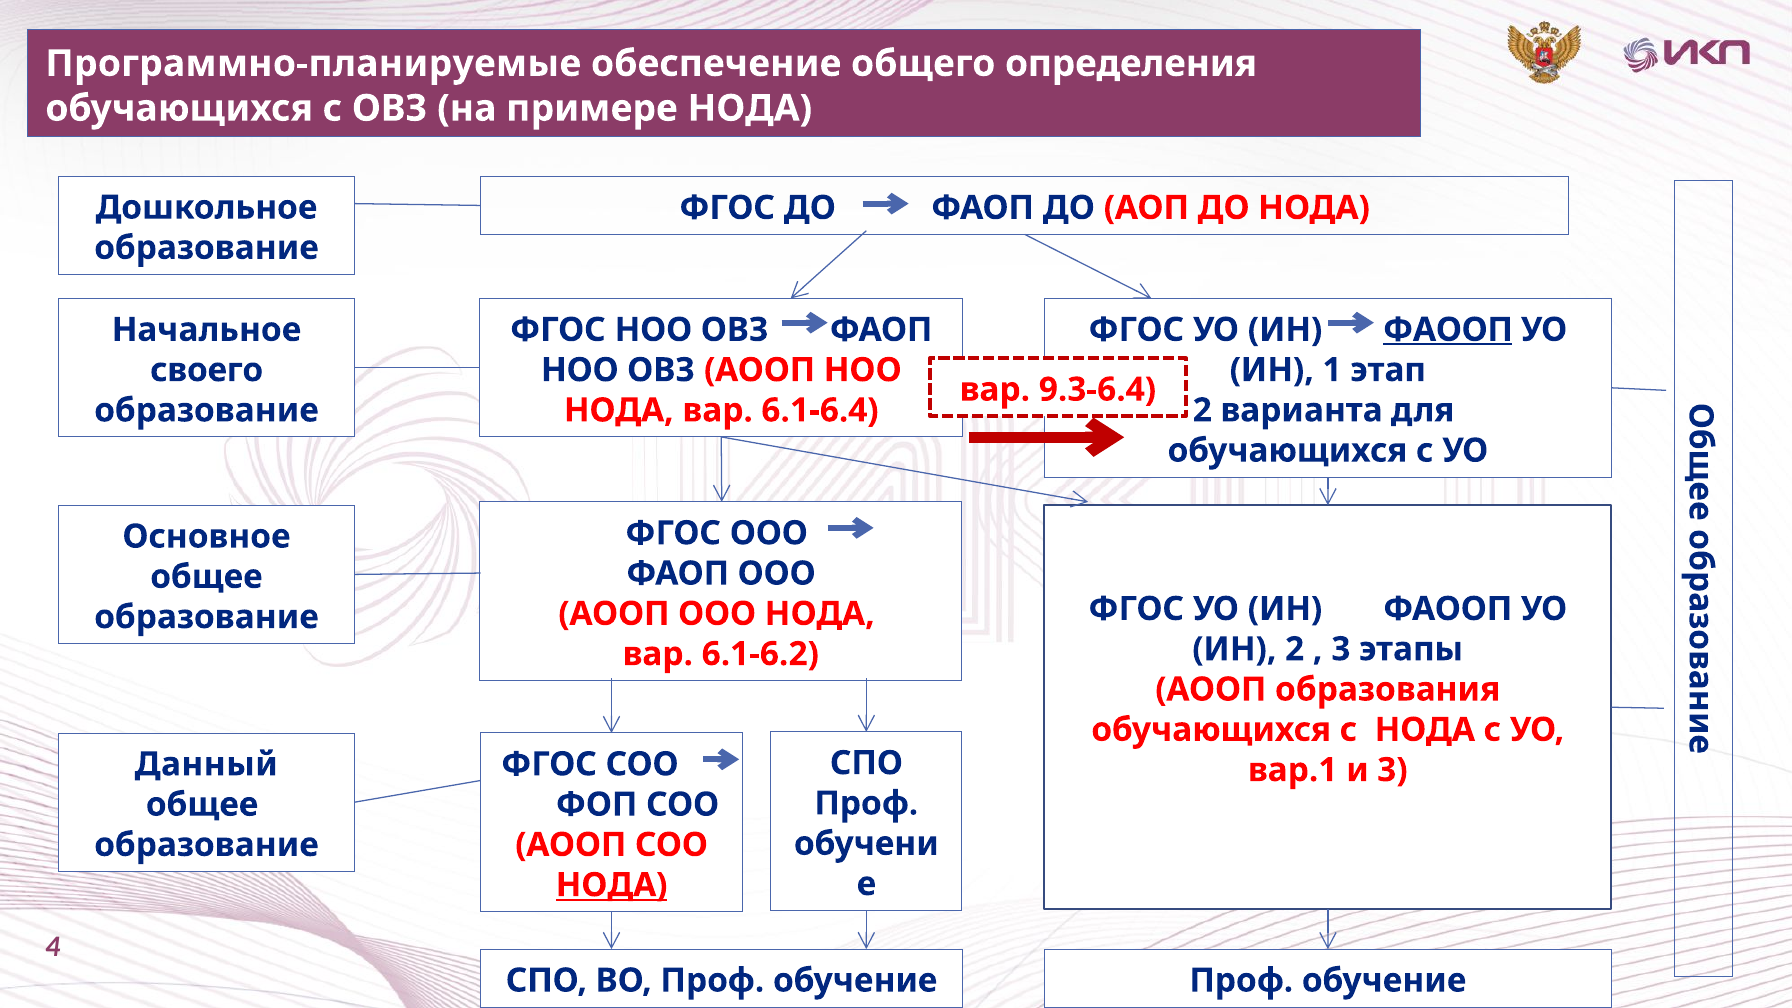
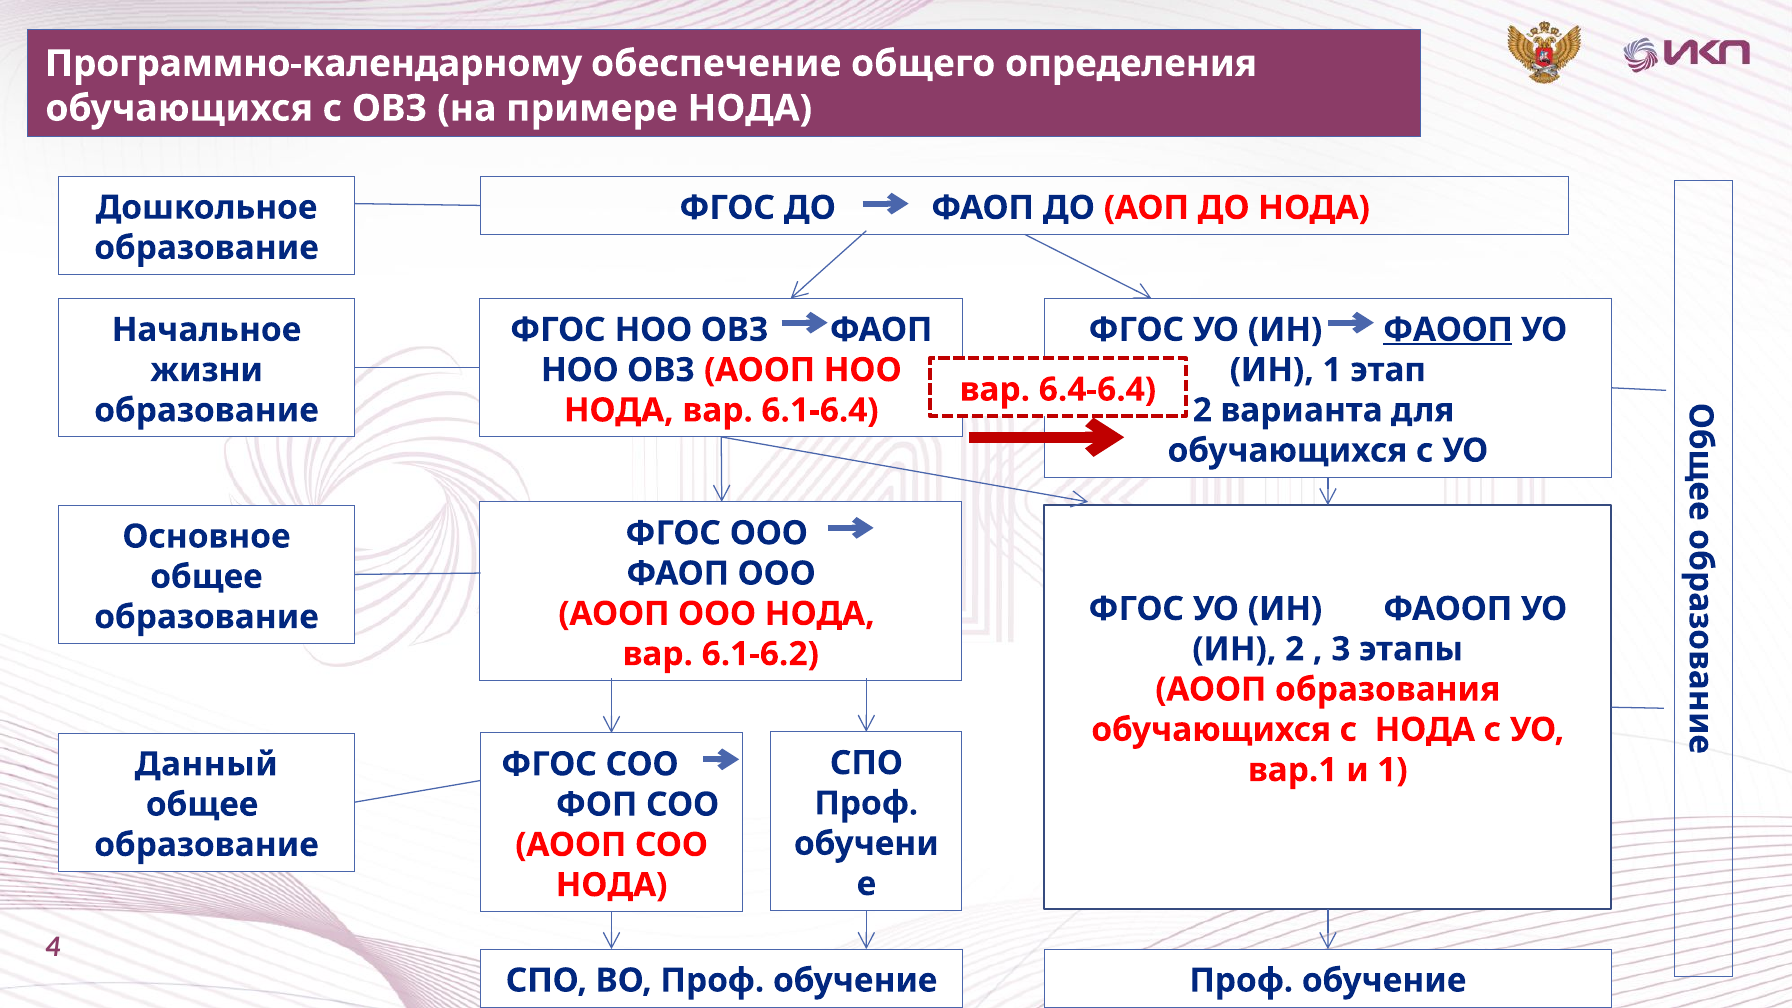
Программно-планируемые: Программно-планируемые -> Программно-календарному (314, 64)
своего: своего -> жизни (207, 370)
9.3-6.4: 9.3-6.4 -> 6.4-6.4 (1097, 390)
и 3: 3 -> 1 (1392, 770)
НОДА underline: present -> none (612, 885)
